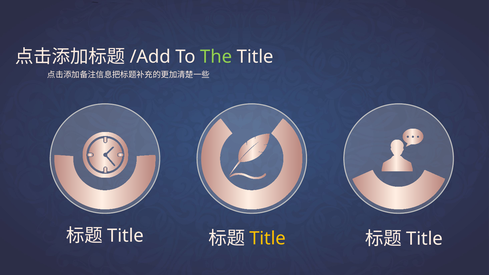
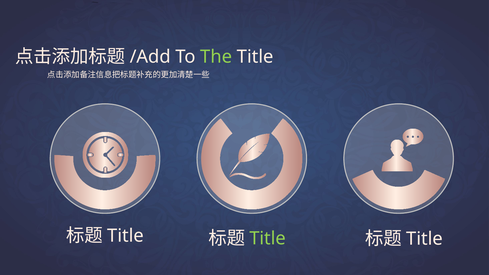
Title colour: yellow -> light green (268, 238)
